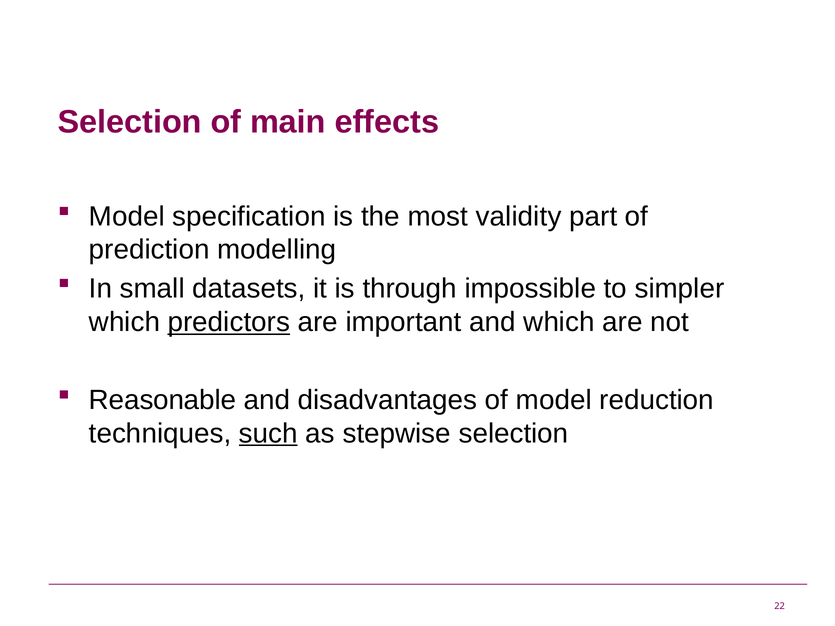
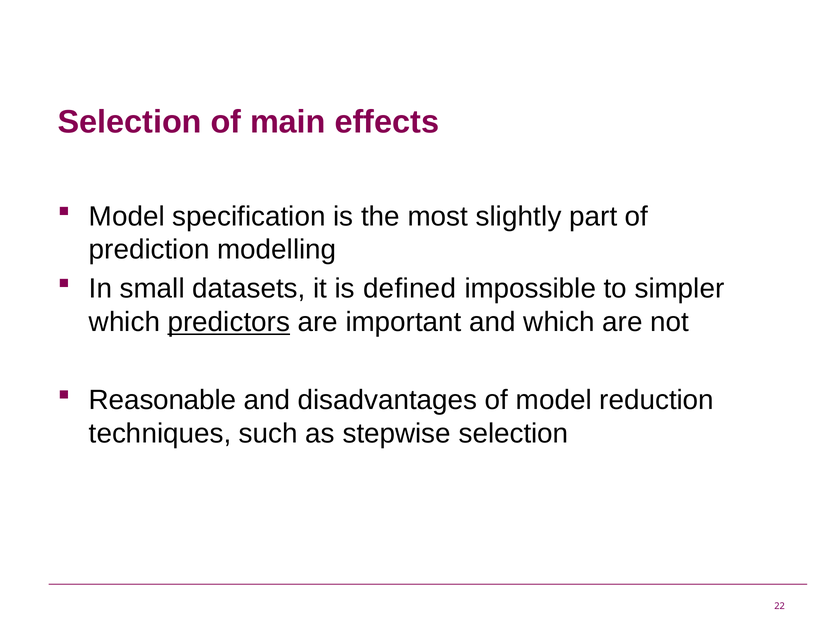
validity: validity -> slightly (519, 216)
through: through -> defined (410, 289)
such underline: present -> none (268, 434)
